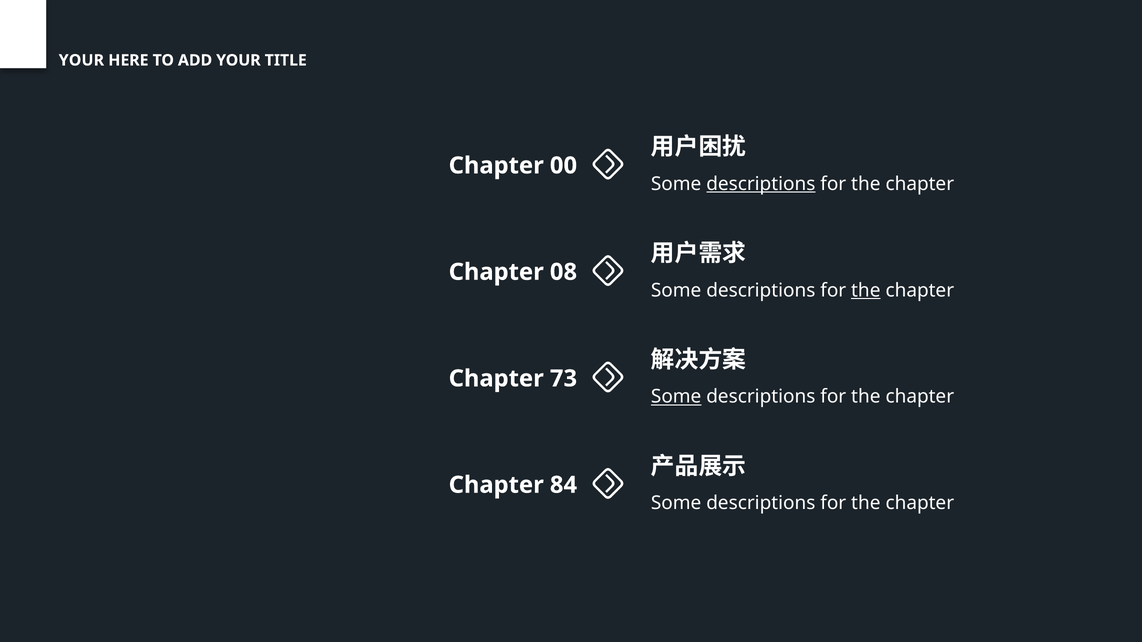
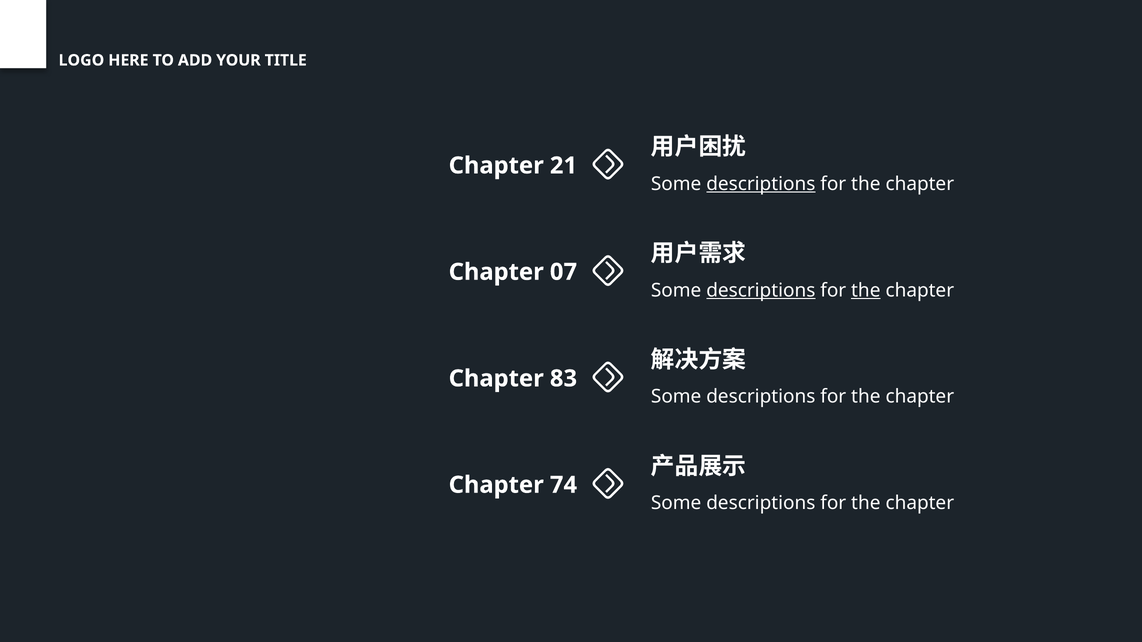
YOUR: YOUR -> LOGO (81, 60)
00: 00 -> 21 (563, 166)
08: 08 -> 07 (563, 272)
descriptions underline: none -> present (761, 290)
73: 73 -> 83 (563, 379)
Some underline: present -> none (676, 397)
84: 84 -> 74 (563, 485)
